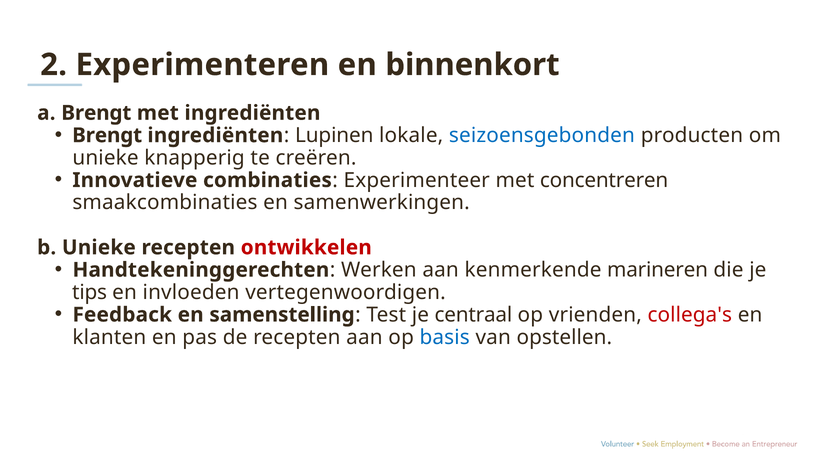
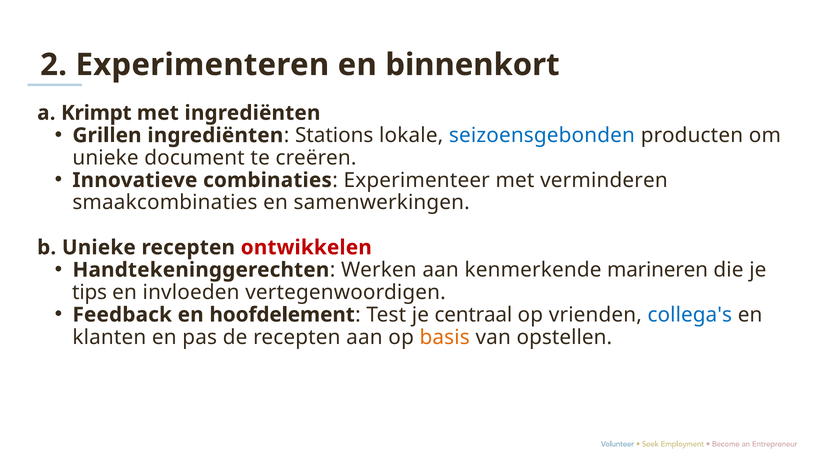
a Brengt: Brengt -> Krimpt (96, 113)
Brengt: Brengt -> Grillen (107, 135)
Lupinen: Lupinen -> Stations (334, 135)
knapperig: knapperig -> document (195, 158)
concentreren: concentreren -> verminderen (604, 180)
samenstelling: samenstelling -> hoofdelement (282, 315)
collega's colour: red -> blue (690, 315)
basis colour: blue -> orange (445, 337)
